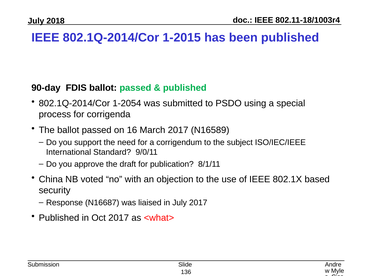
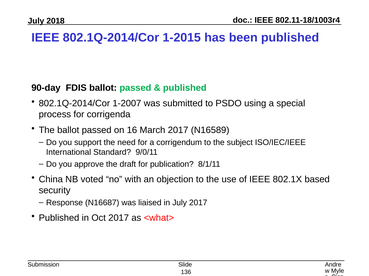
1-2054: 1-2054 -> 1-2007 (127, 104)
